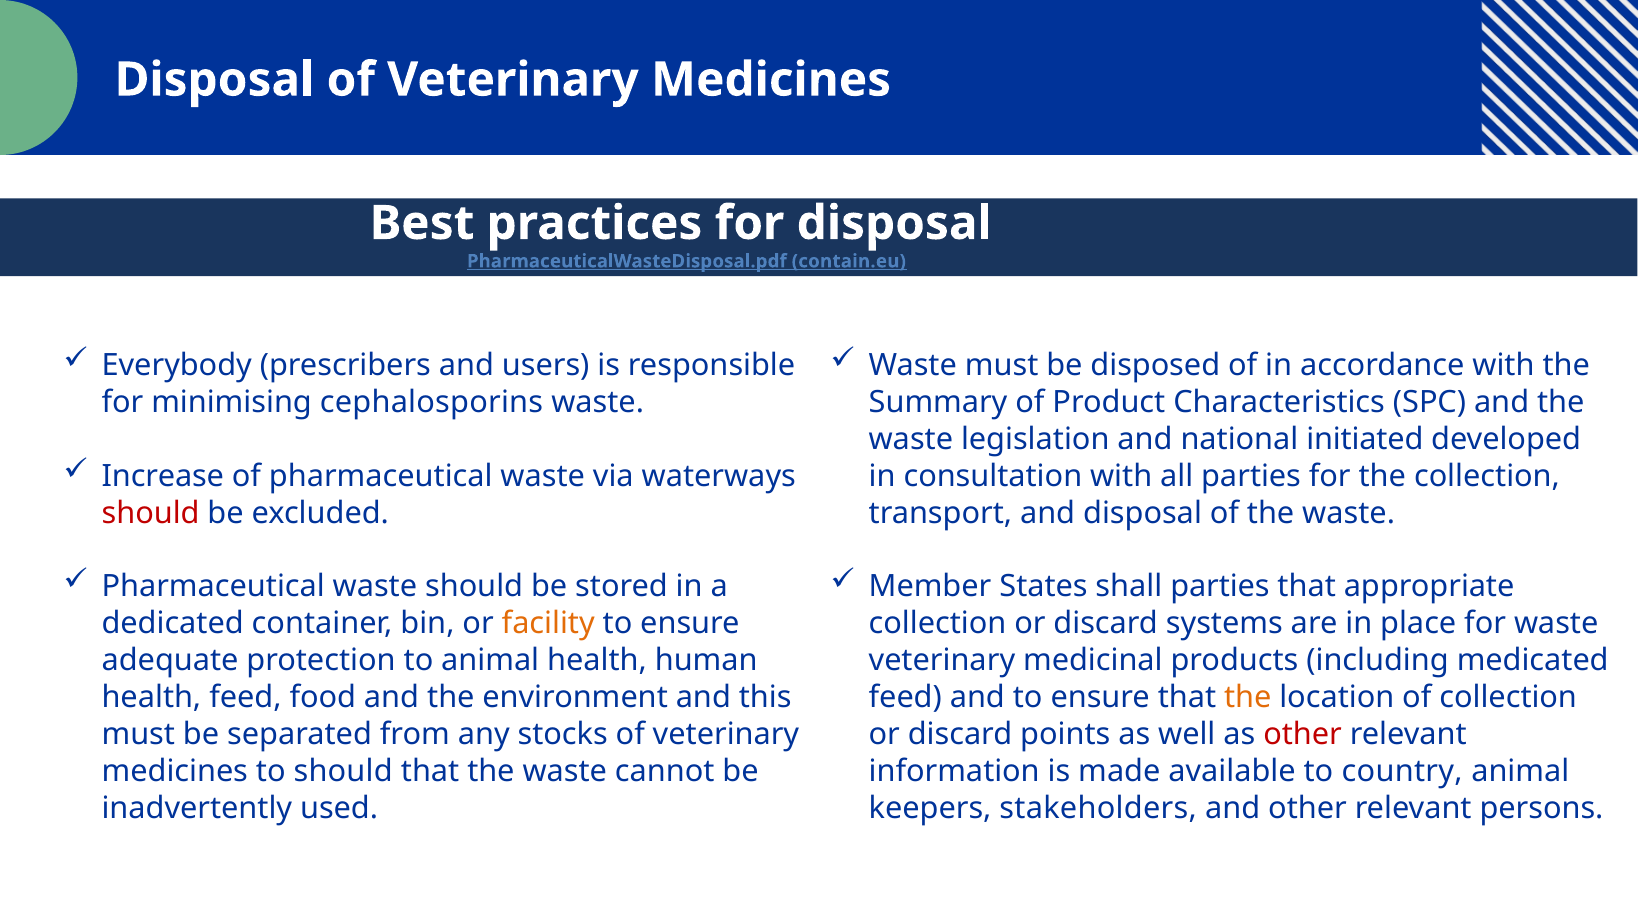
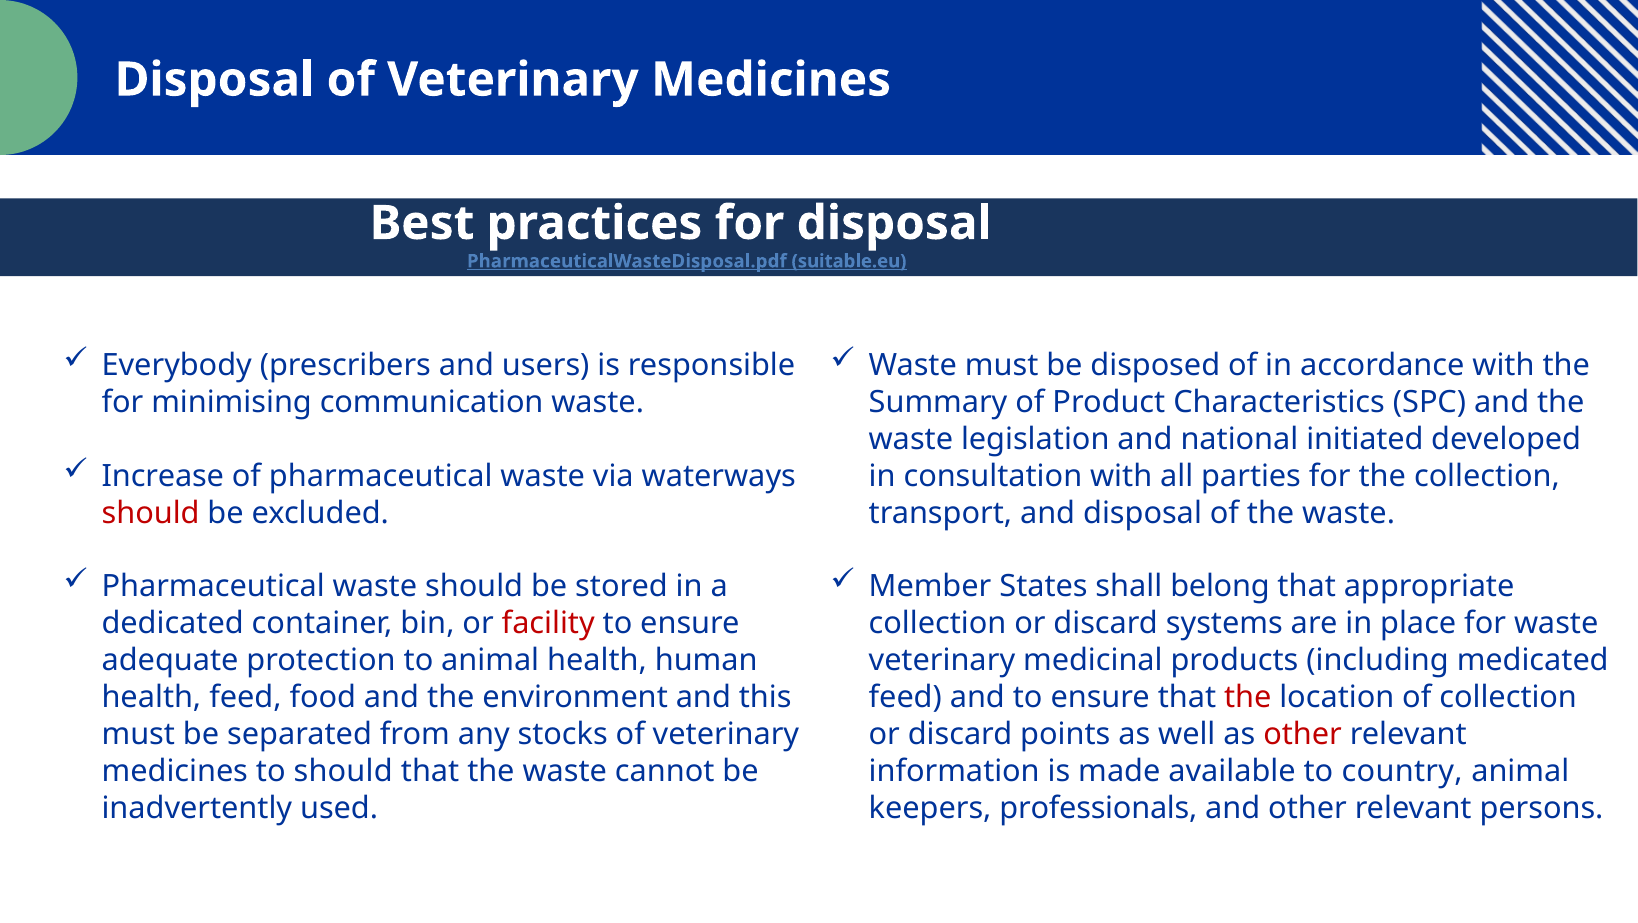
contain.eu: contain.eu -> suitable.eu (849, 261)
cephalosporins: cephalosporins -> communication (432, 403)
shall parties: parties -> belong (1220, 587)
facility colour: orange -> red (548, 624)
the colour: orange -> red (1248, 697)
stakeholders: stakeholders -> professionals (1098, 808)
